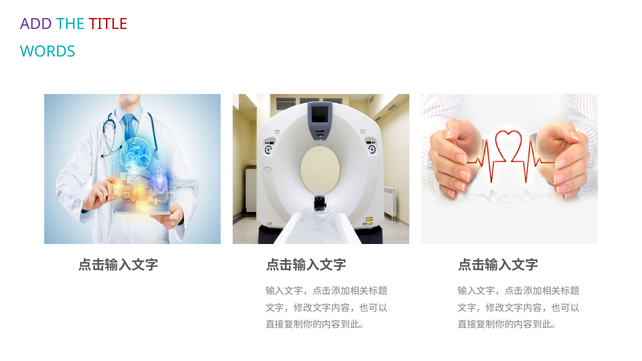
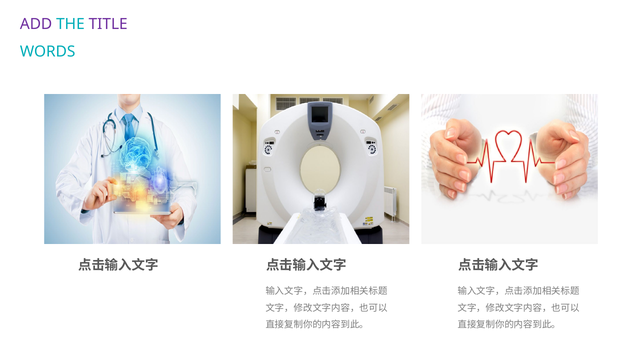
TITLE colour: red -> purple (108, 24)
